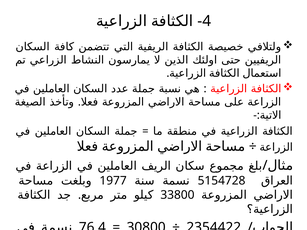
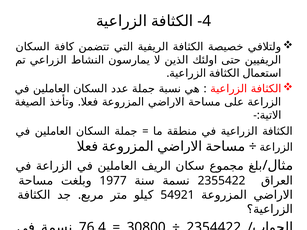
5154728: 5154728 -> 2355422 (222, 181)
33800: 33800 -> 54921 (177, 195)
